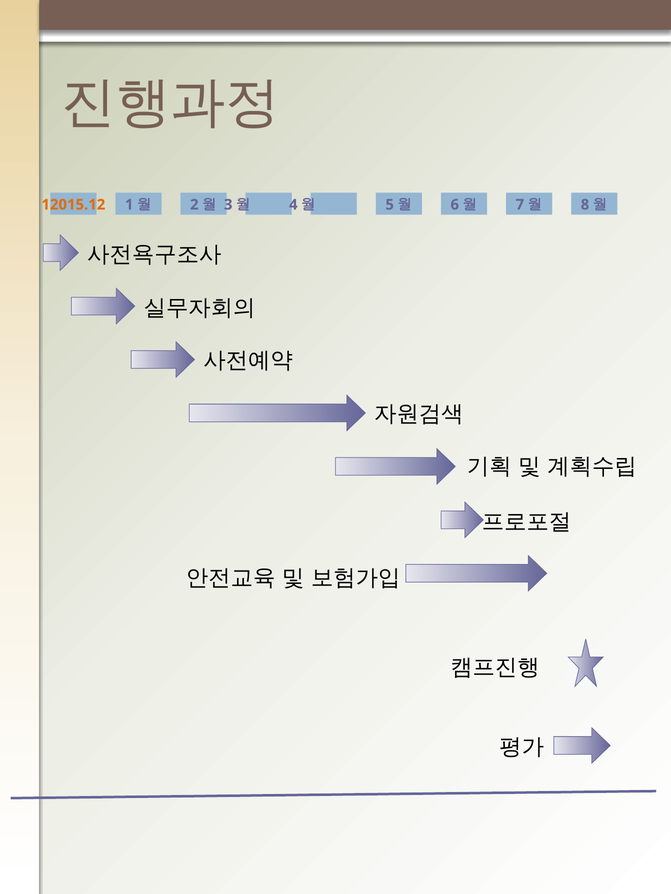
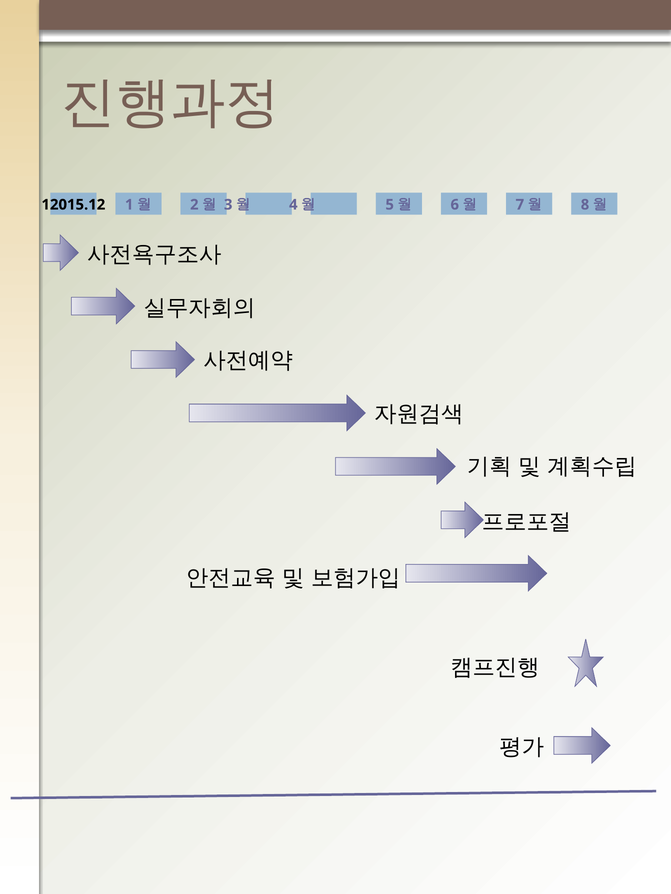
12015.12 colour: orange -> black (73, 205)
